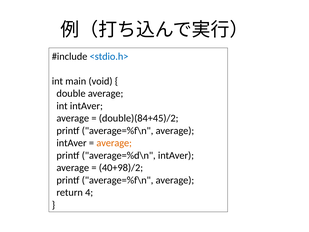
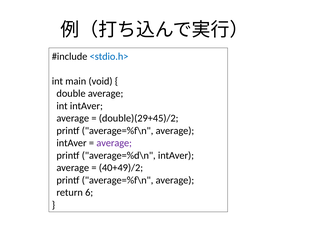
double)(84+45)/2: double)(84+45)/2 -> double)(29+45)/2 (139, 118)
average colour: orange -> purple (114, 143)
40+98)/2: 40+98)/2 -> 40+49)/2 (121, 168)
4: 4 -> 6 (89, 192)
